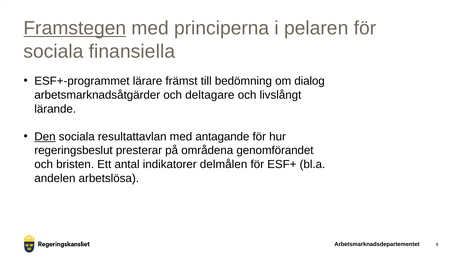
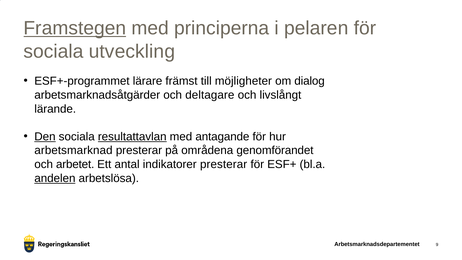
finansiella: finansiella -> utveckling (132, 51)
bedömning: bedömning -> möjligheter (243, 81)
resultattavlan underline: none -> present (132, 137)
regeringsbeslut: regeringsbeslut -> arbetsmarknad (73, 150)
bristen: bristen -> arbetet (75, 164)
indikatorer delmålen: delmålen -> presterar (224, 164)
andelen underline: none -> present (55, 178)
